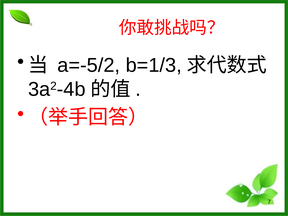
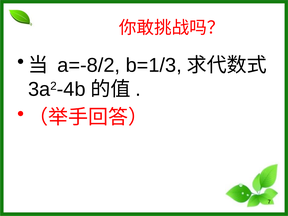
a=-5/2: a=-5/2 -> a=-8/2 (89, 65)
